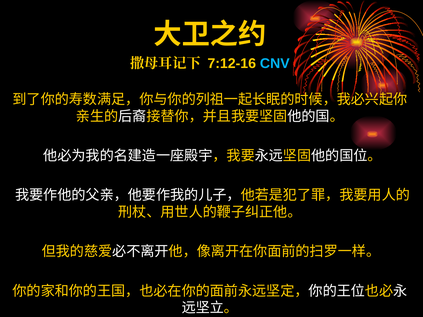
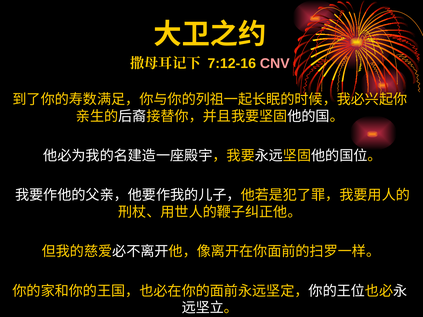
CNV colour: light blue -> pink (275, 64)
